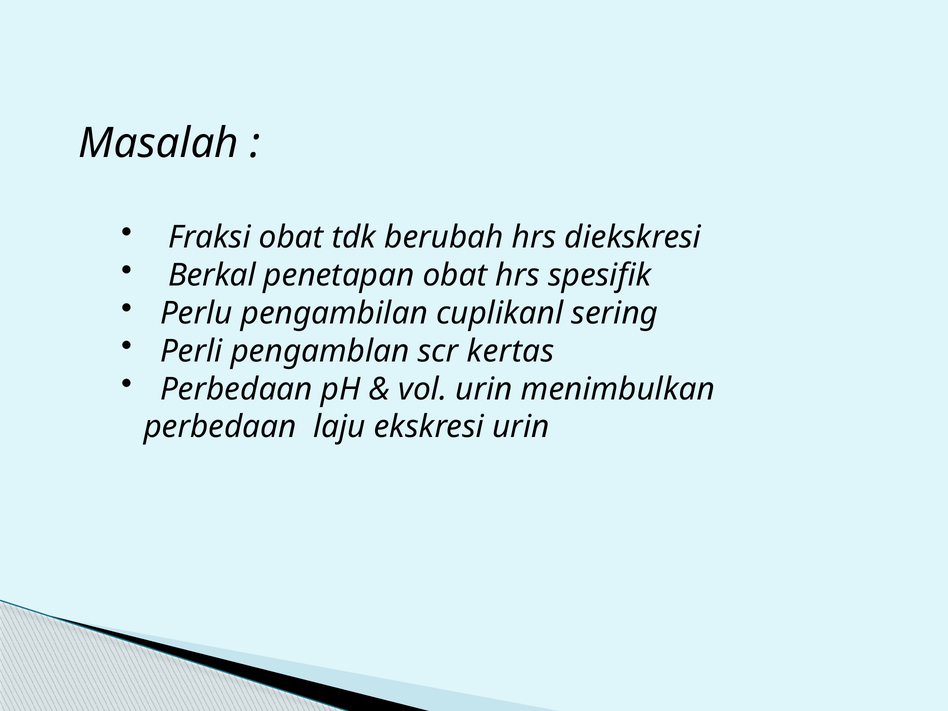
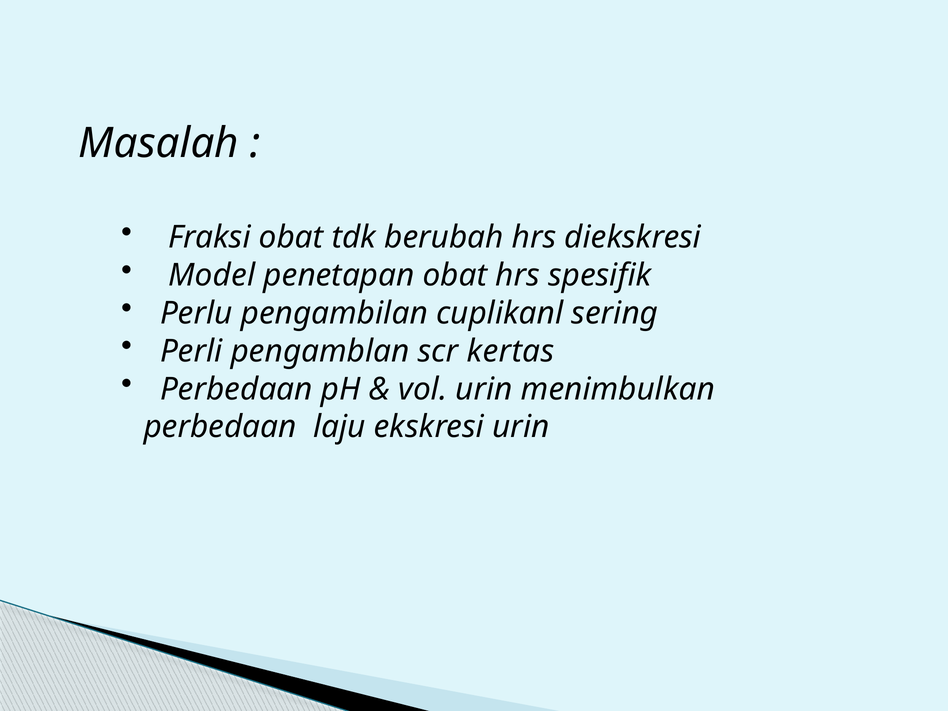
Berkal: Berkal -> Model (212, 275)
